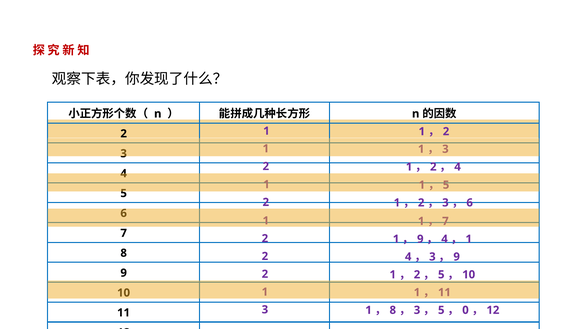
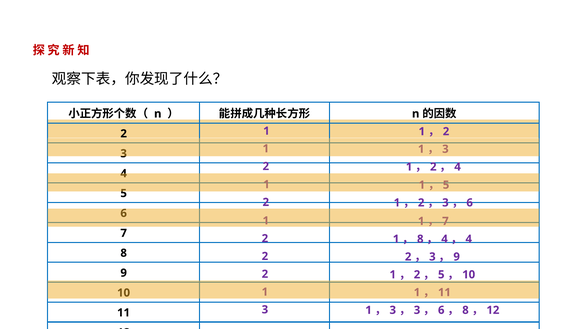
9: 9 -> 8 (420, 239)
1: 1 -> 4 (469, 239)
2 4: 4 -> 2 (408, 257)
8: 8 -> 3 (393, 310)
5: 5 -> 6 (441, 310)
0: 0 -> 8 (465, 310)
